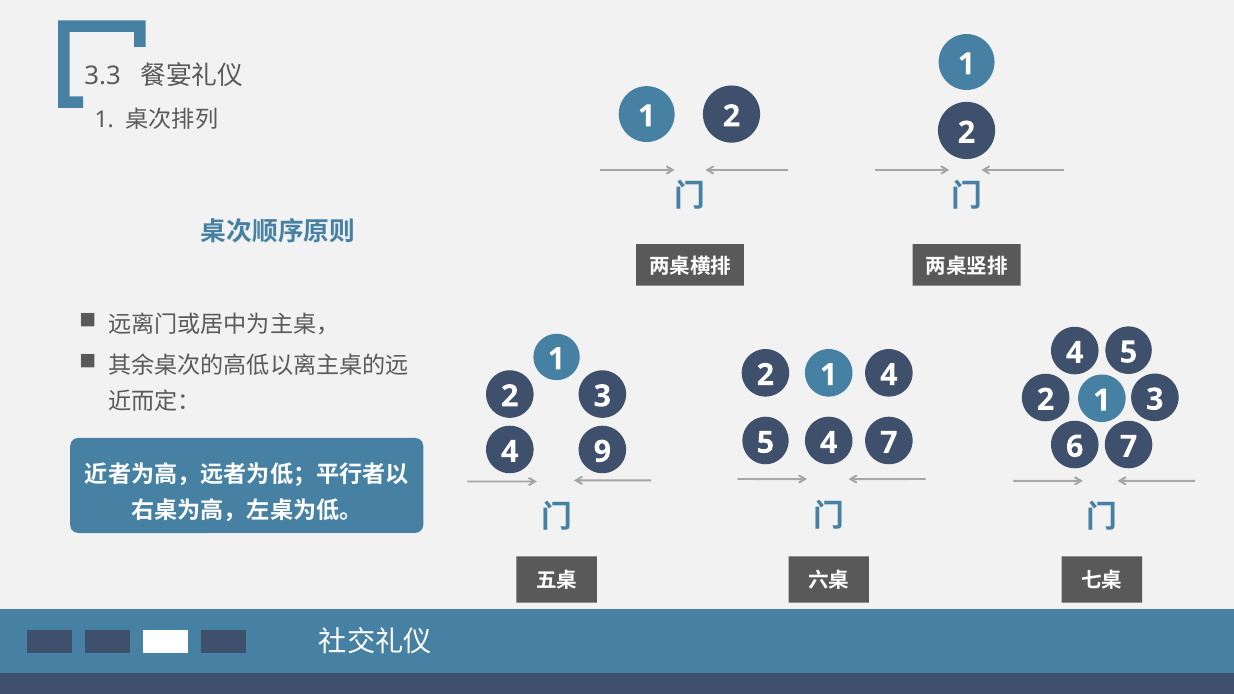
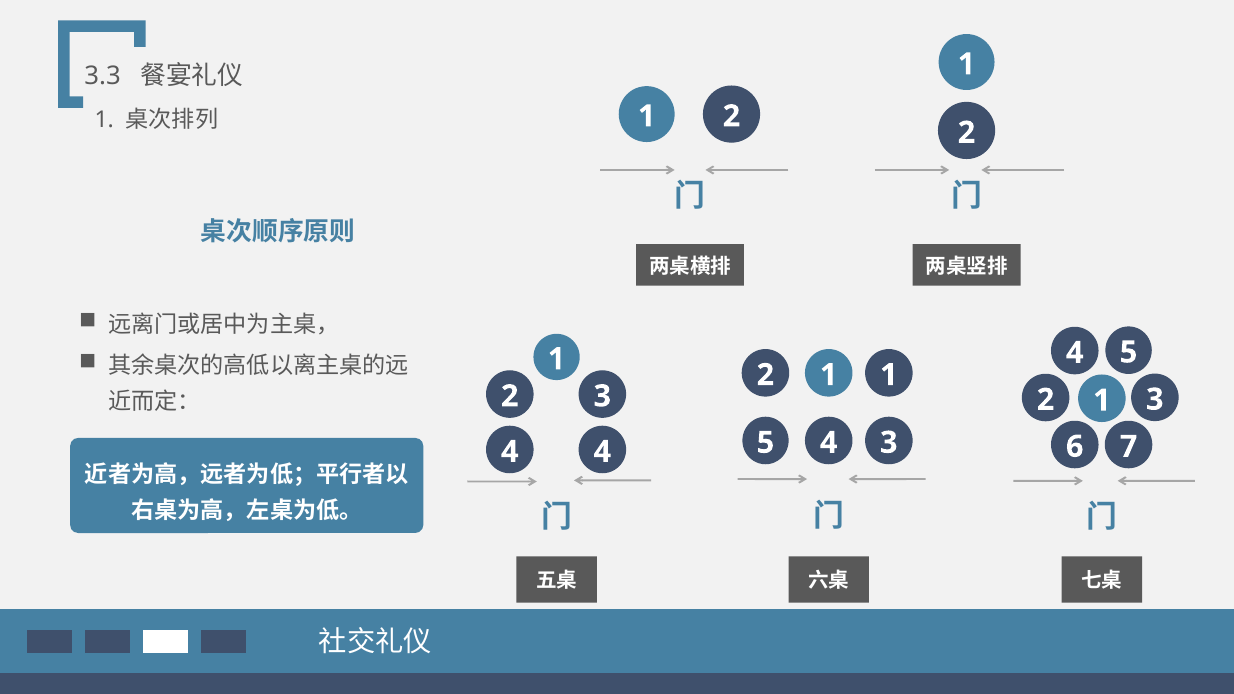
2 4: 4 -> 1 (889, 375)
5 7: 7 -> 3 (889, 443)
4 9: 9 -> 4 (602, 452)
